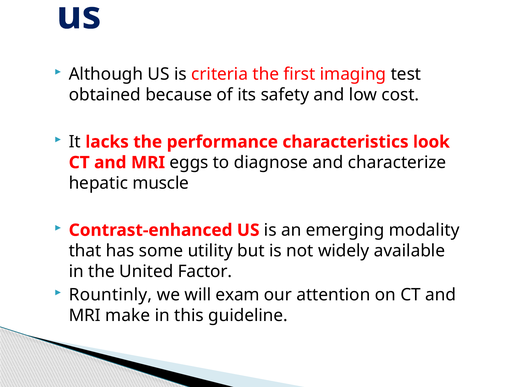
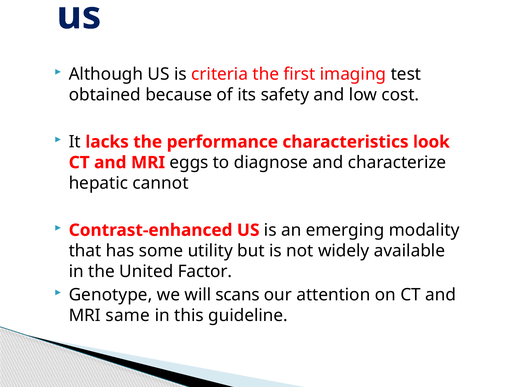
muscle: muscle -> cannot (161, 183)
Rountinly: Rountinly -> Genotype (111, 295)
exam: exam -> scans (238, 295)
make: make -> same (128, 316)
